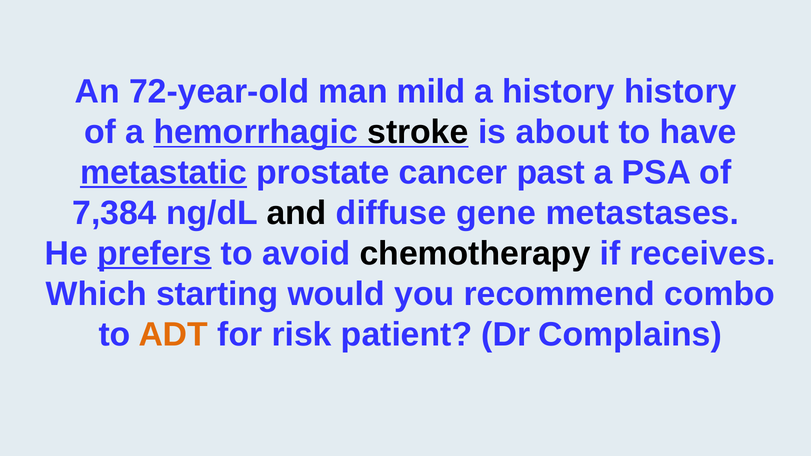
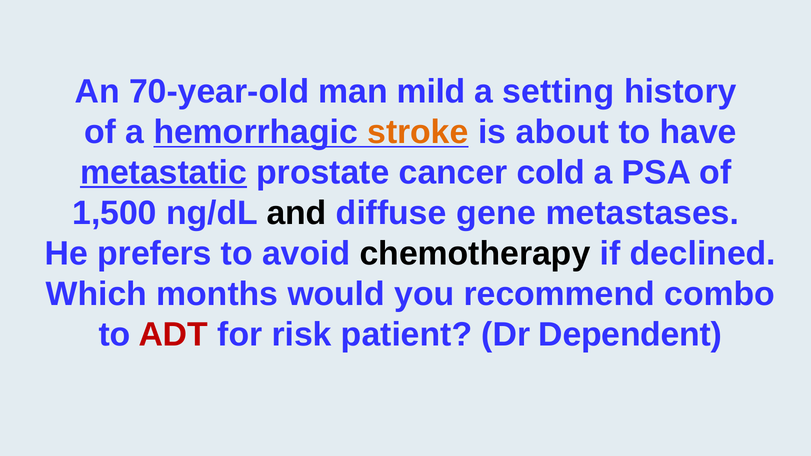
72-year-old: 72-year-old -> 70-year-old (219, 92)
a history: history -> setting (558, 92)
stroke colour: black -> orange (418, 132)
past: past -> cold (551, 173)
7,384: 7,384 -> 1,500 (114, 213)
prefers underline: present -> none (154, 254)
receives: receives -> declined (703, 254)
starting: starting -> months (217, 294)
ADT colour: orange -> red (173, 335)
Complains: Complains -> Dependent (630, 335)
